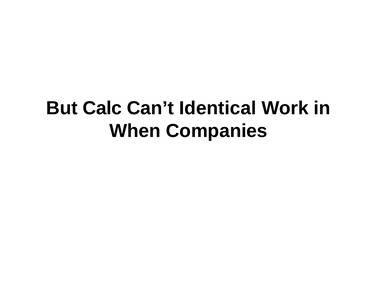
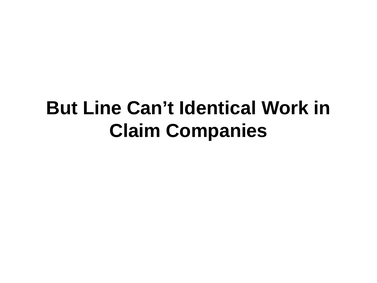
Calc: Calc -> Line (102, 108)
When: When -> Claim (135, 131)
